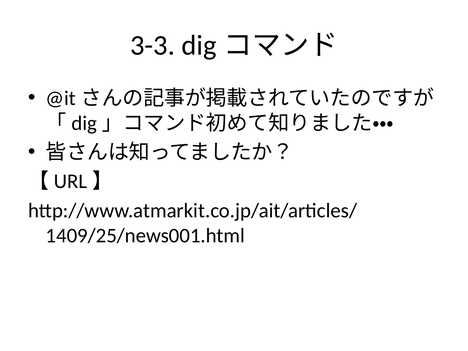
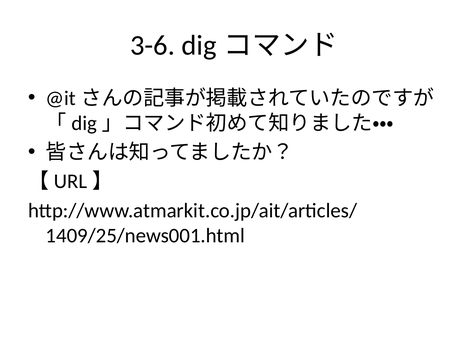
3-3: 3-3 -> 3-6 (153, 45)
